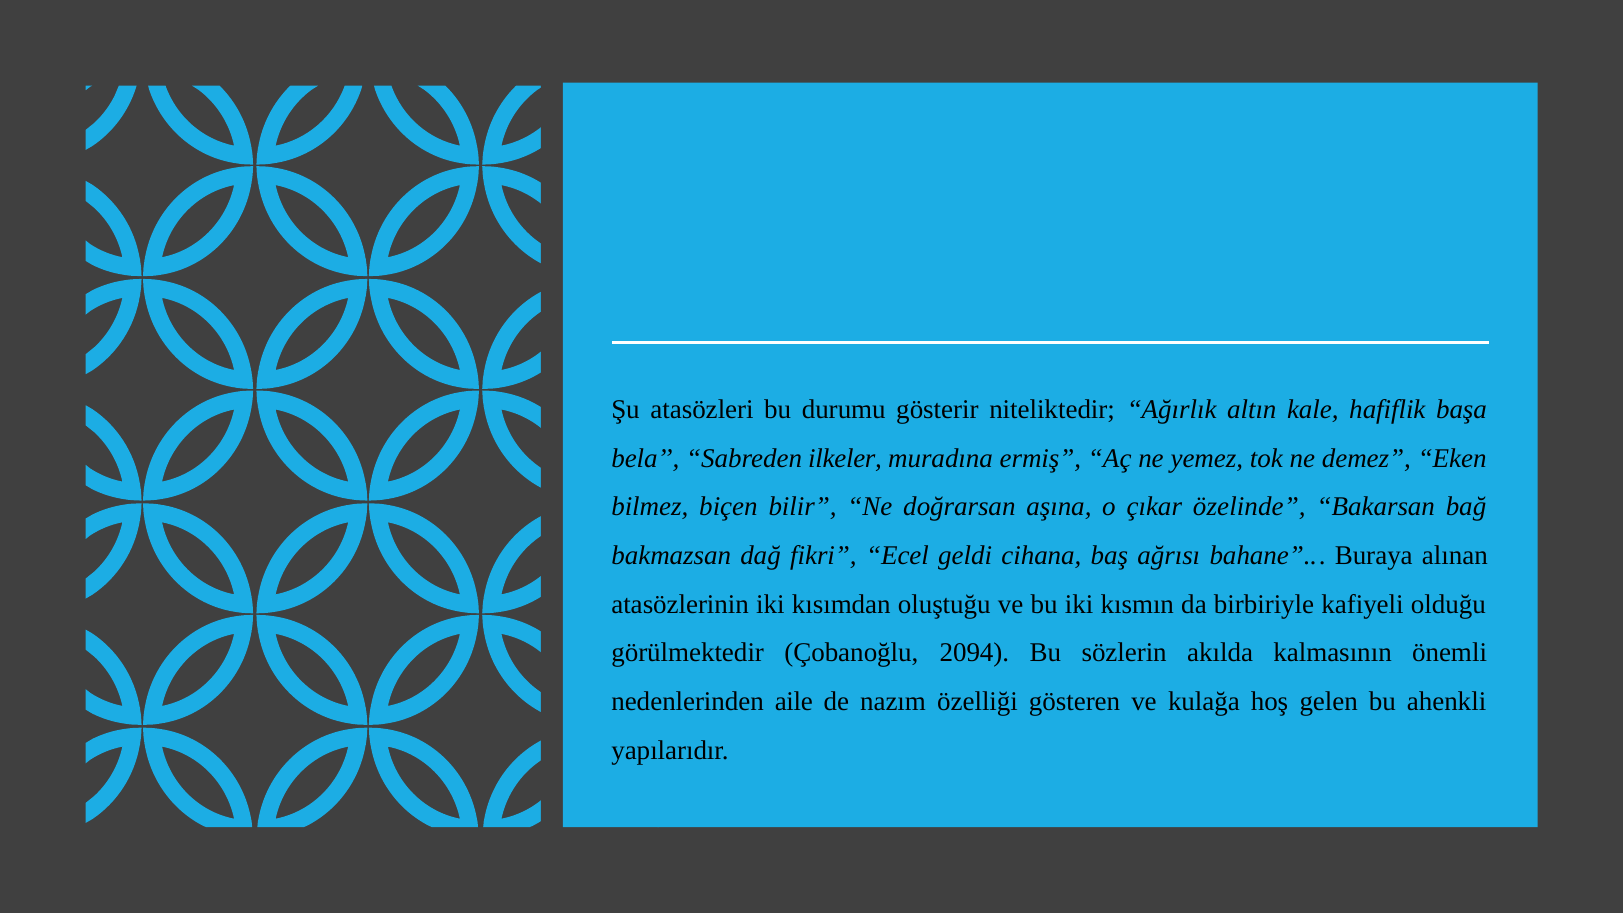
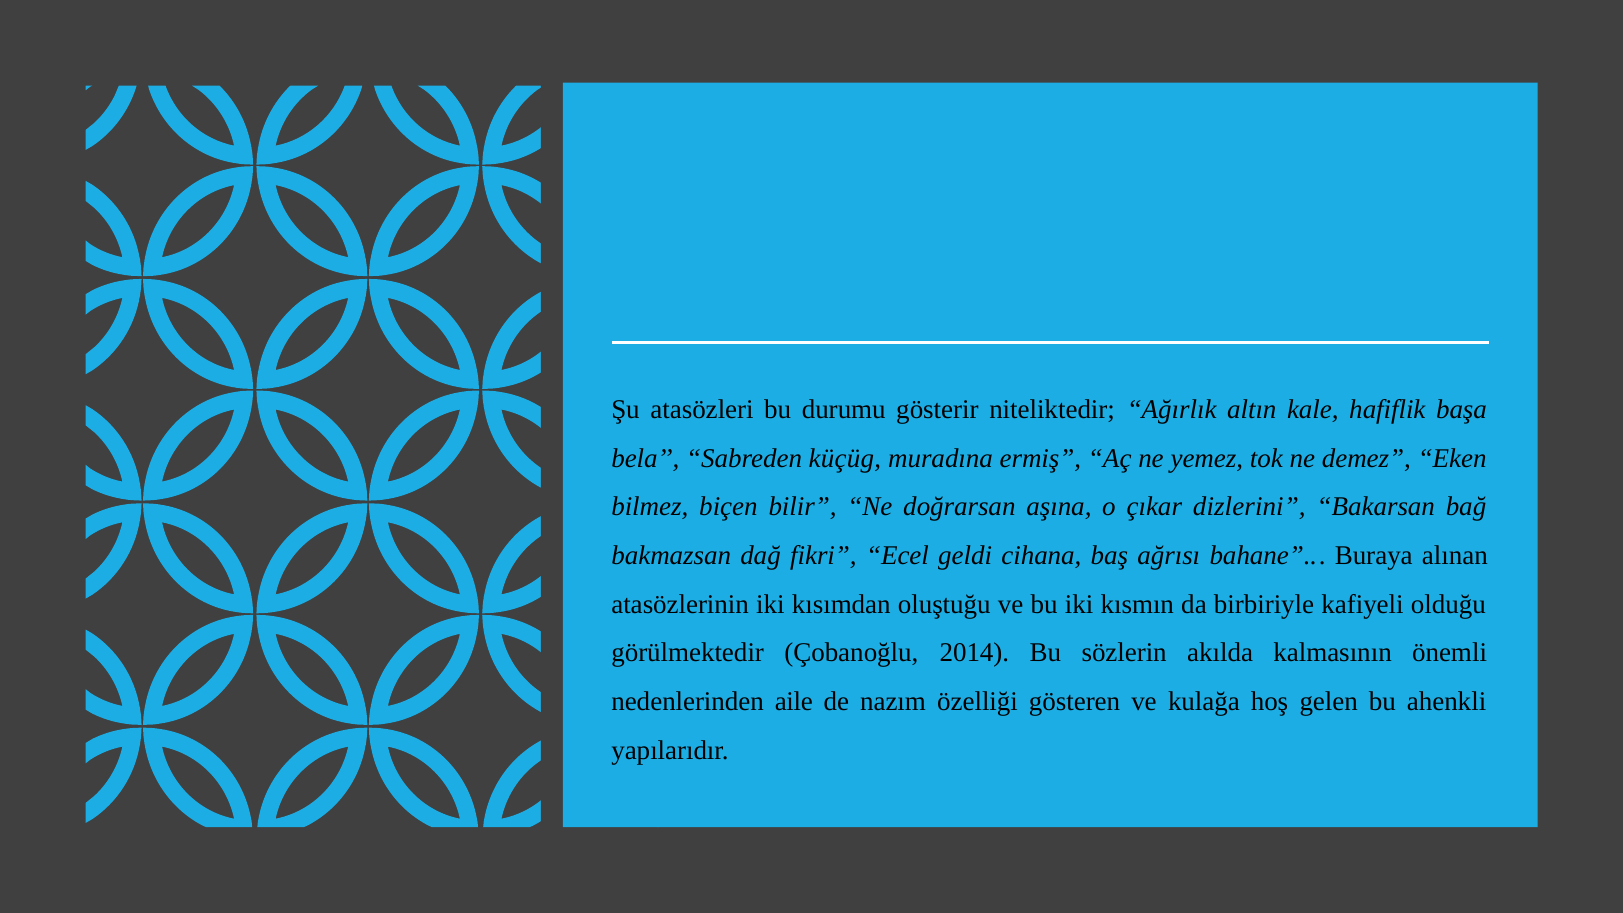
ilkeler: ilkeler -> küçüg (845, 458)
özelinde: özelinde -> dizlerini (1249, 507)
2094: 2094 -> 2014 (974, 653)
